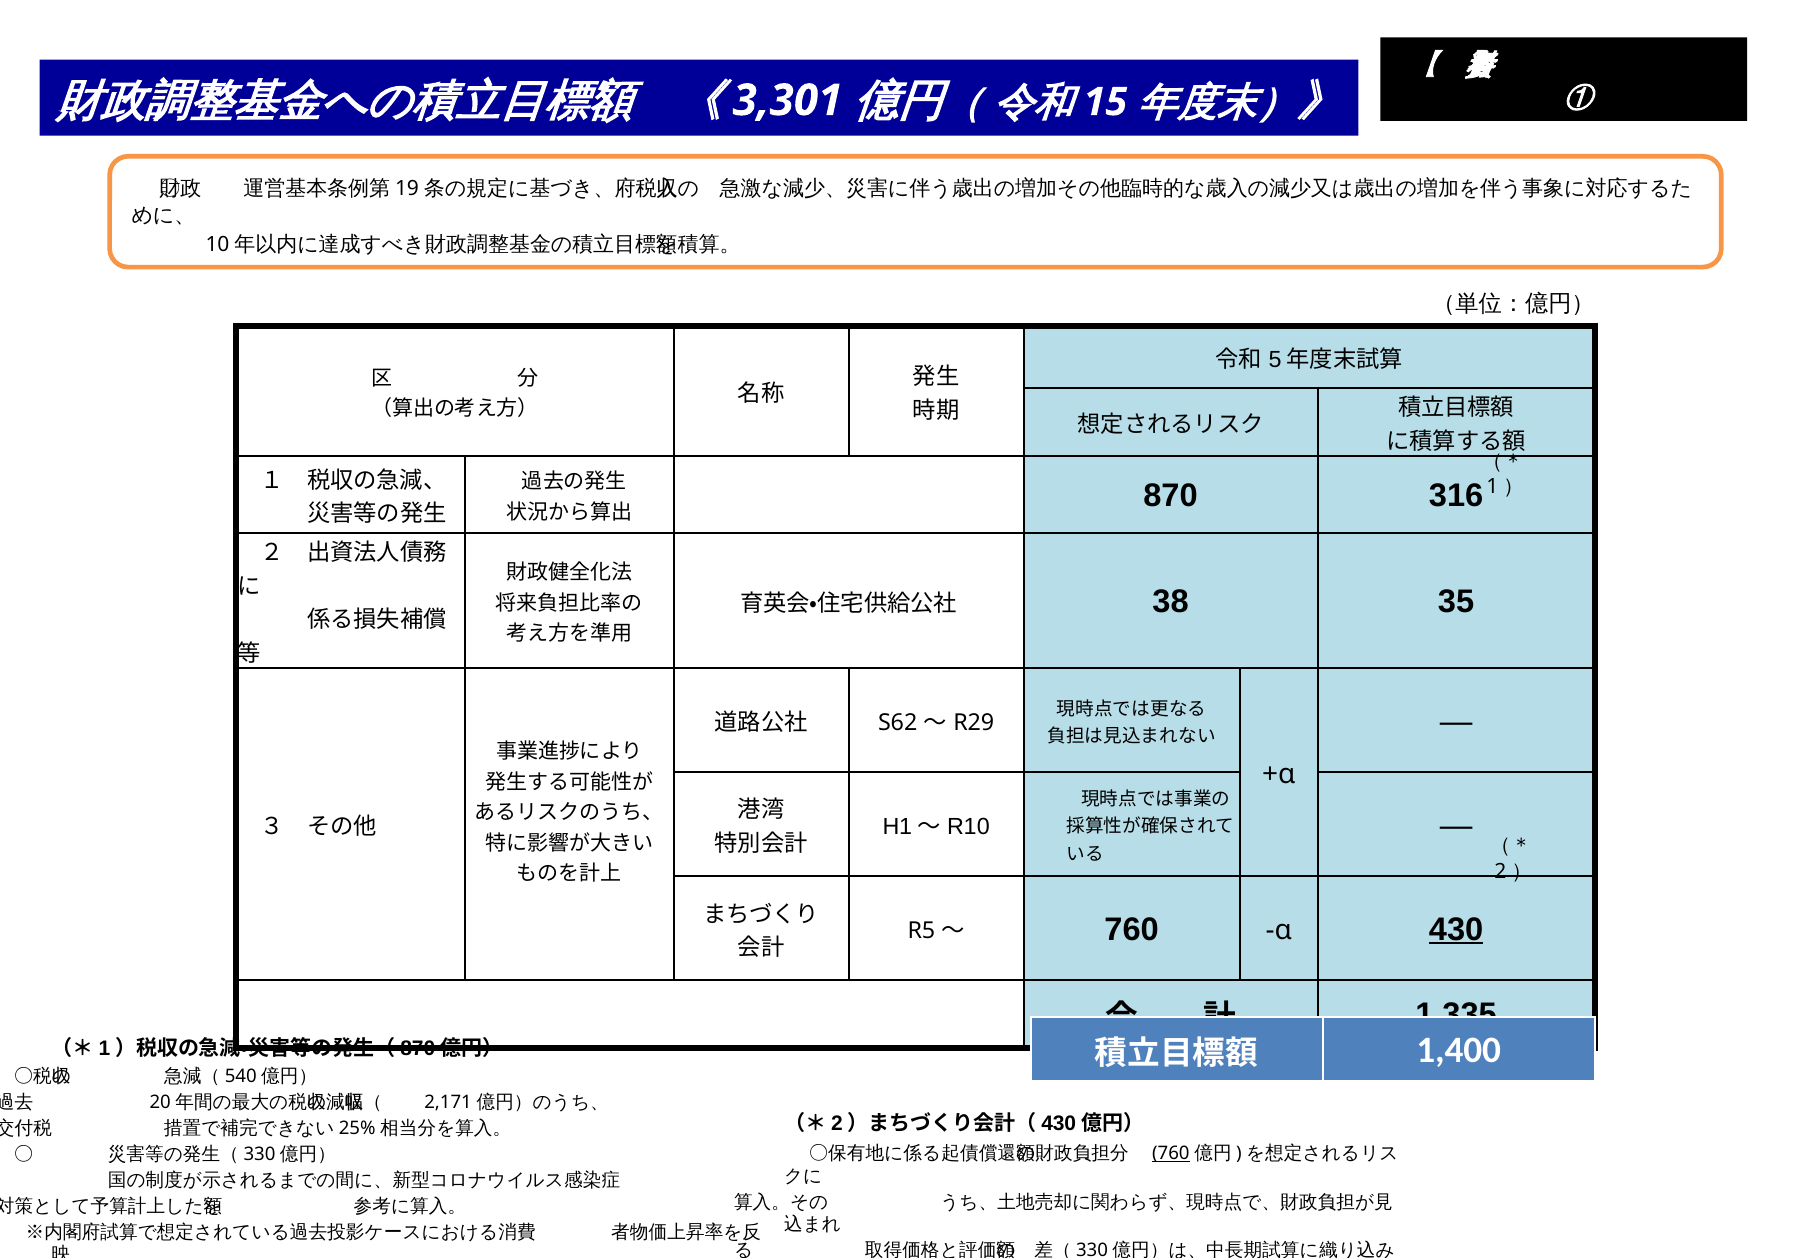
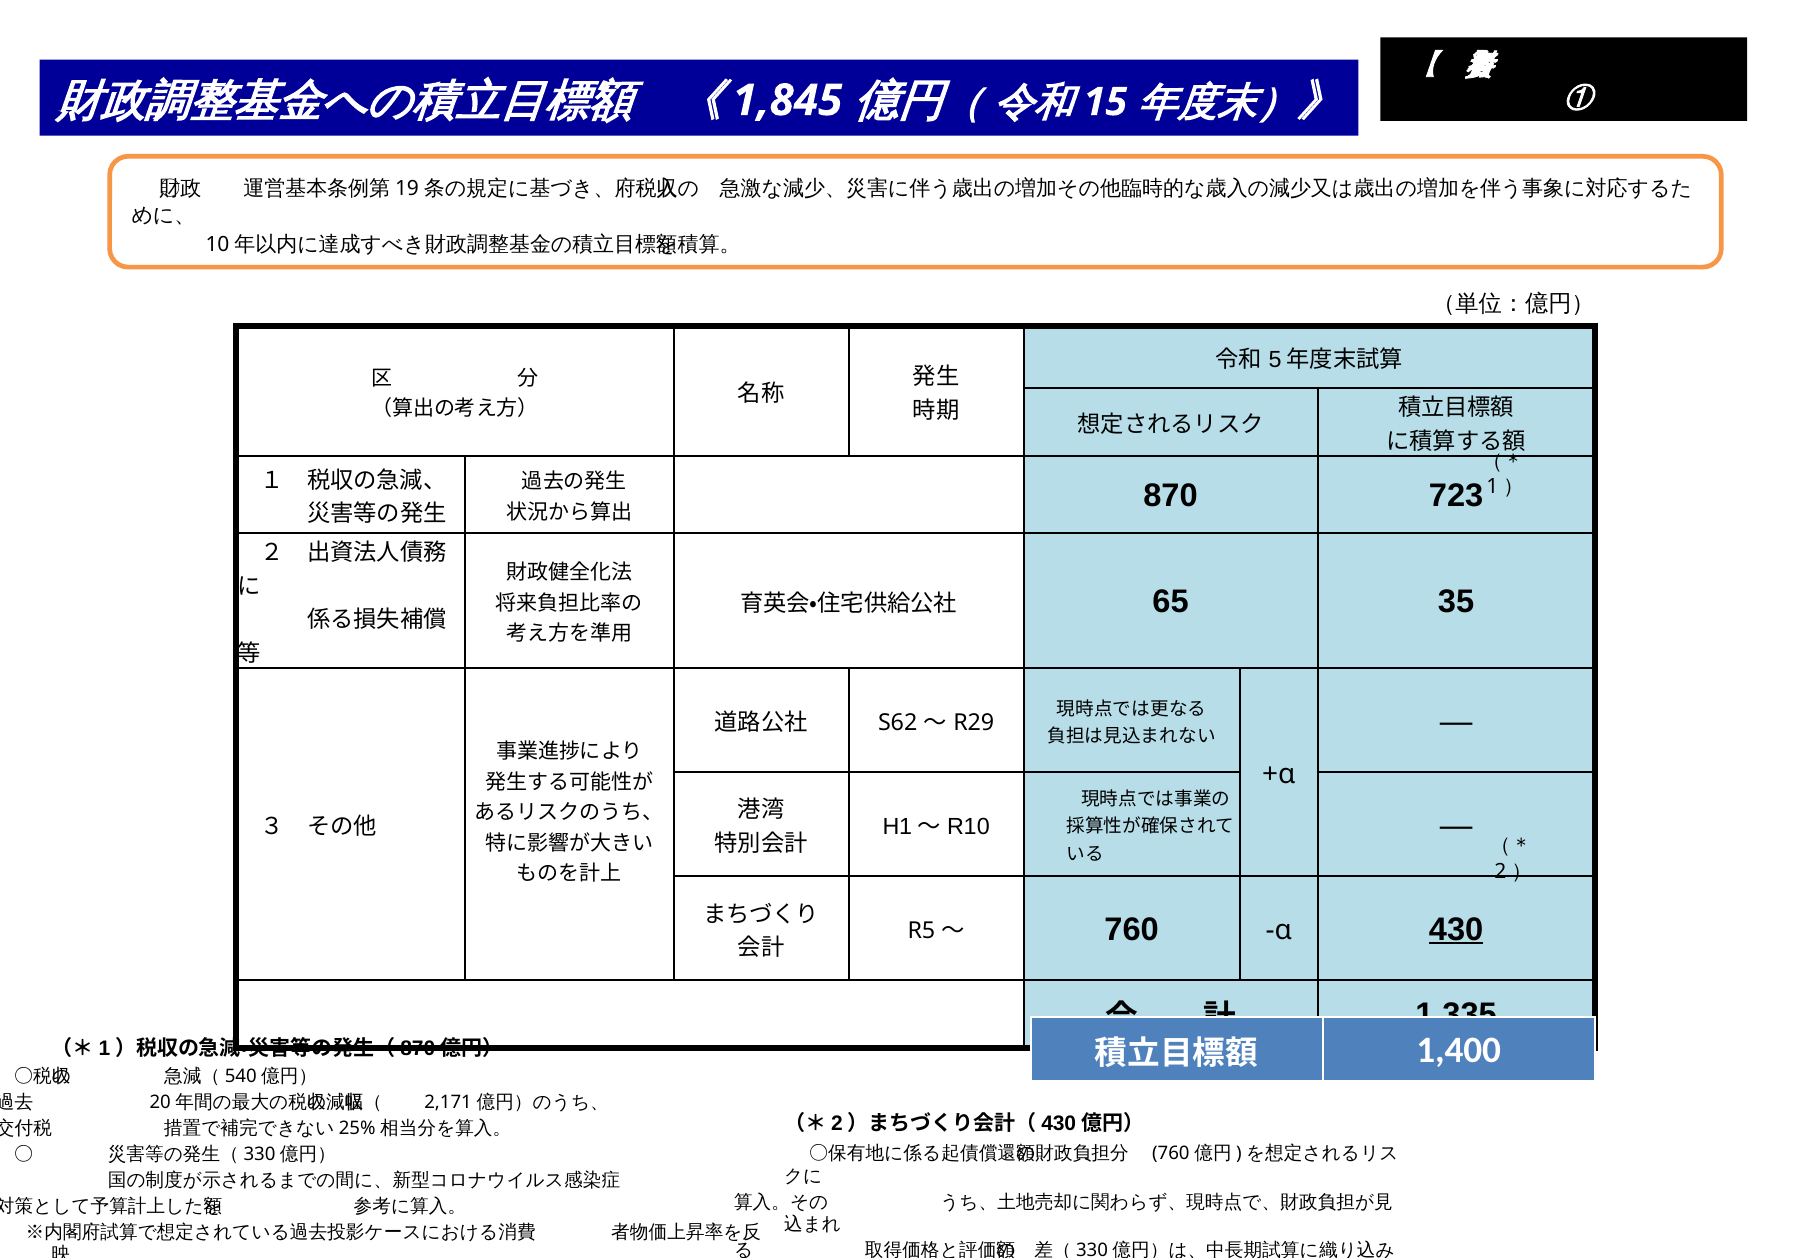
3,301: 3,301 -> 1,845 (788, 101)
316: 316 -> 723 (1456, 496)
38: 38 -> 65 (1171, 602)
760 underline: present -> none (1171, 1153)
